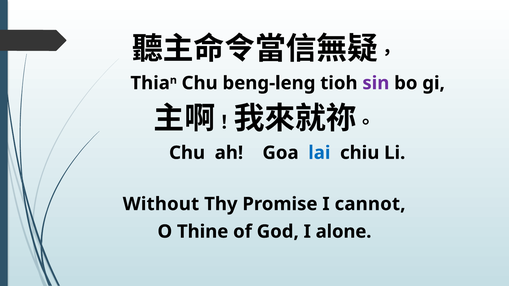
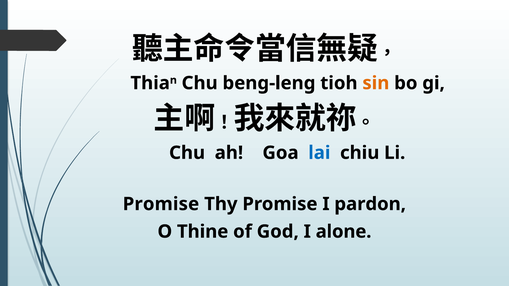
sin colour: purple -> orange (376, 83)
Without: Without -> Promise (161, 204)
cannot: cannot -> pardon (370, 204)
